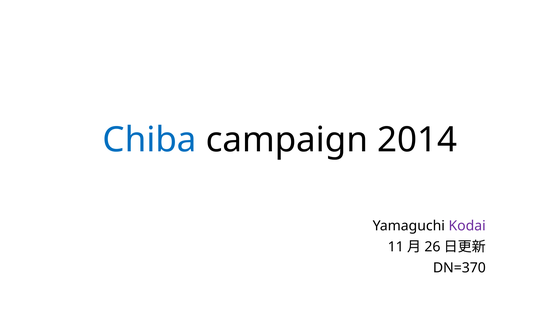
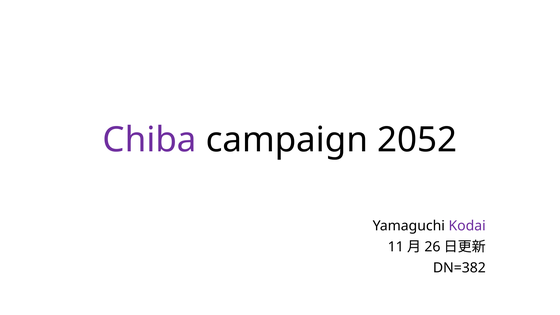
Chiba colour: blue -> purple (150, 140)
2014: 2014 -> 2052 (417, 140)
DN=370: DN=370 -> DN=382 (459, 268)
